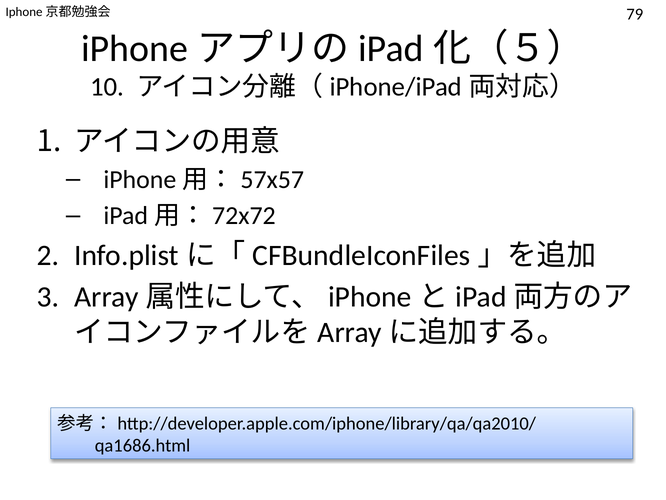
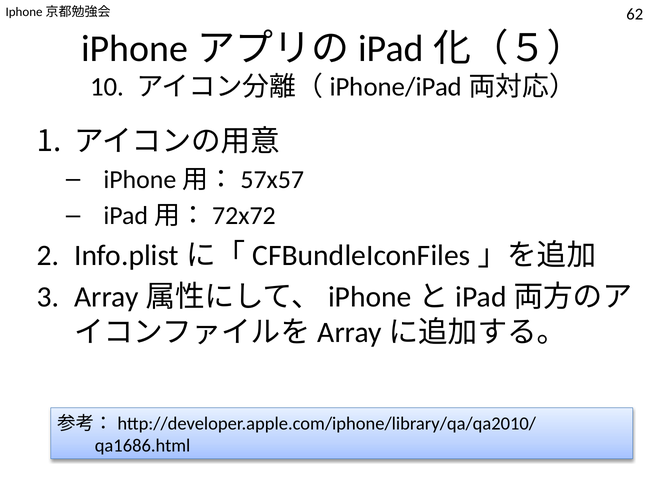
79: 79 -> 62 (635, 14)
